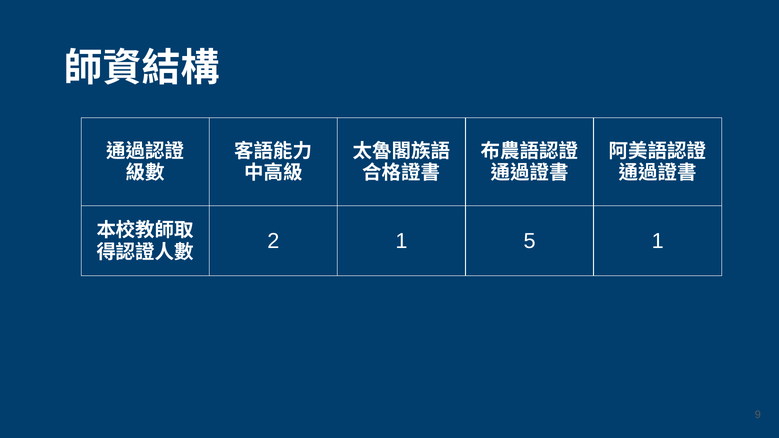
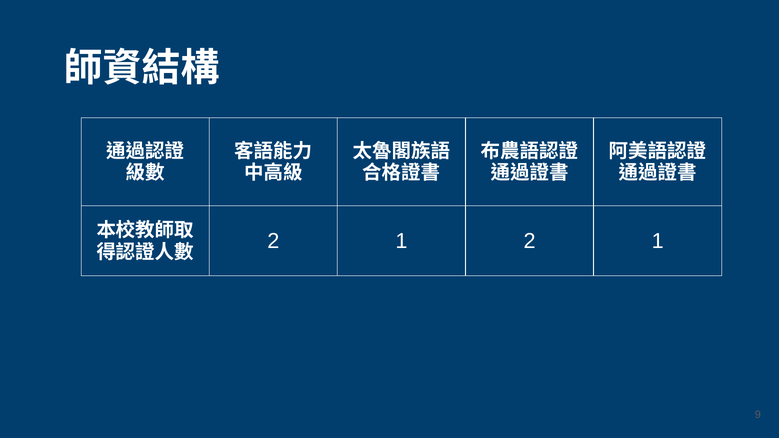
1 5: 5 -> 2 (530, 241)
